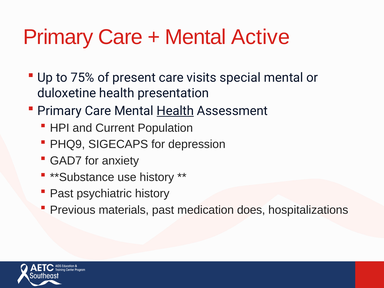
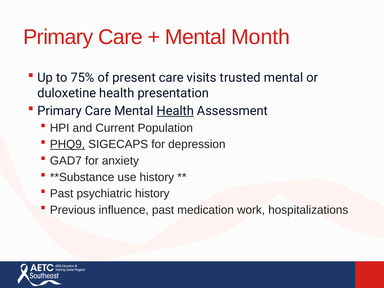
Active: Active -> Month (261, 37)
special: special -> trusted (240, 78)
PHQ9 underline: none -> present (67, 144)
materials: materials -> influence (124, 210)
does: does -> work (251, 210)
